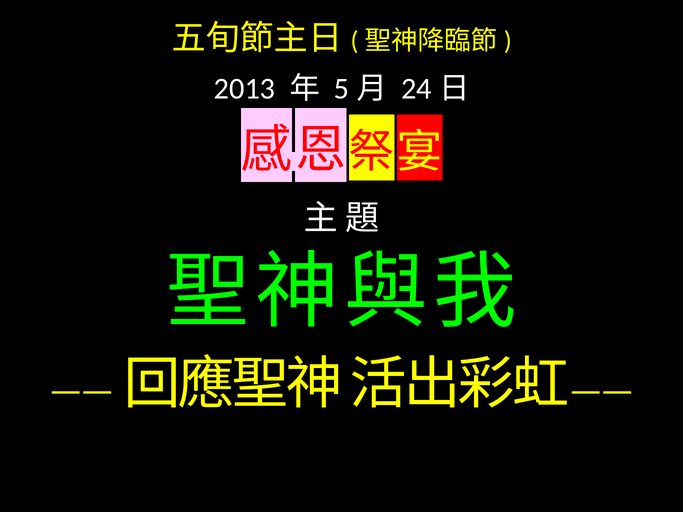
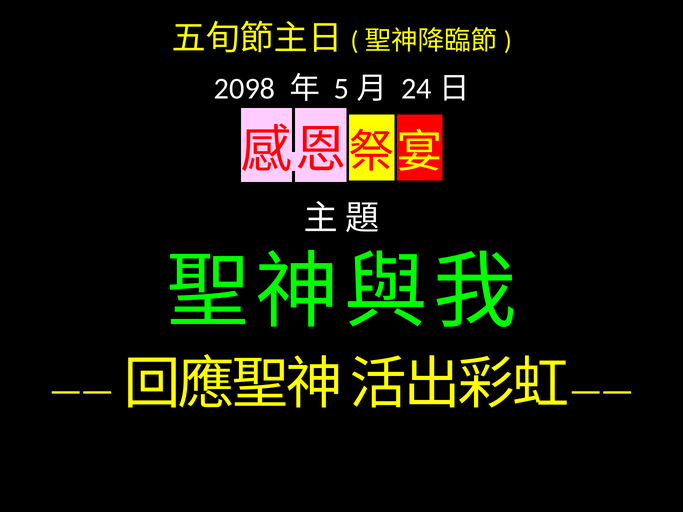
2013: 2013 -> 2098 (245, 89)
